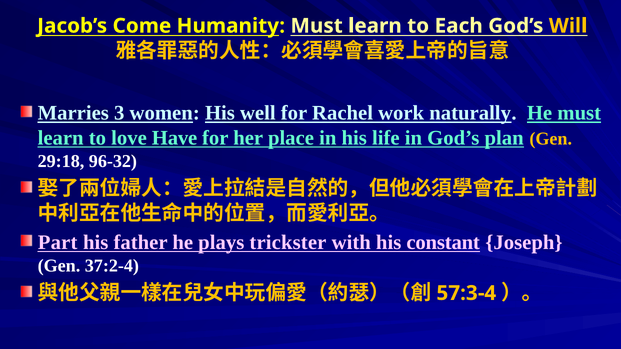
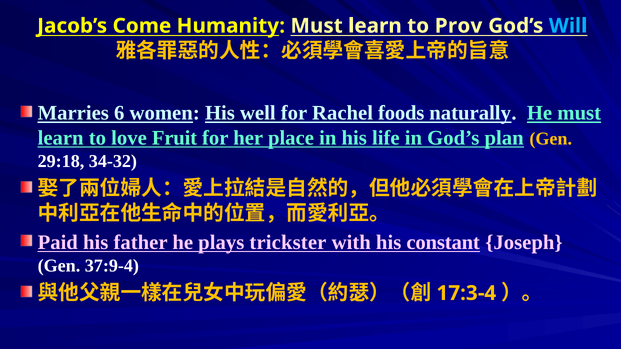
Each: Each -> Prov (459, 26)
Will colour: yellow -> light blue (568, 26)
3: 3 -> 6 (119, 113)
work: work -> foods (401, 113)
Have: Have -> Fruit (175, 138)
96-32: 96-32 -> 34-32 (113, 161)
Part: Part -> Paid (58, 243)
37:2-4: 37:2-4 -> 37:9-4 (112, 266)
57:3-4: 57:3-4 -> 17:3-4 (466, 293)
